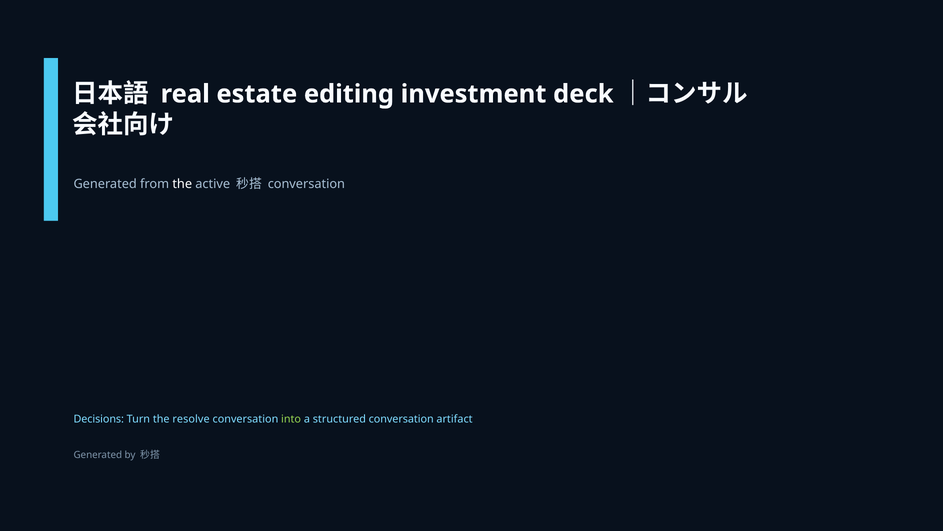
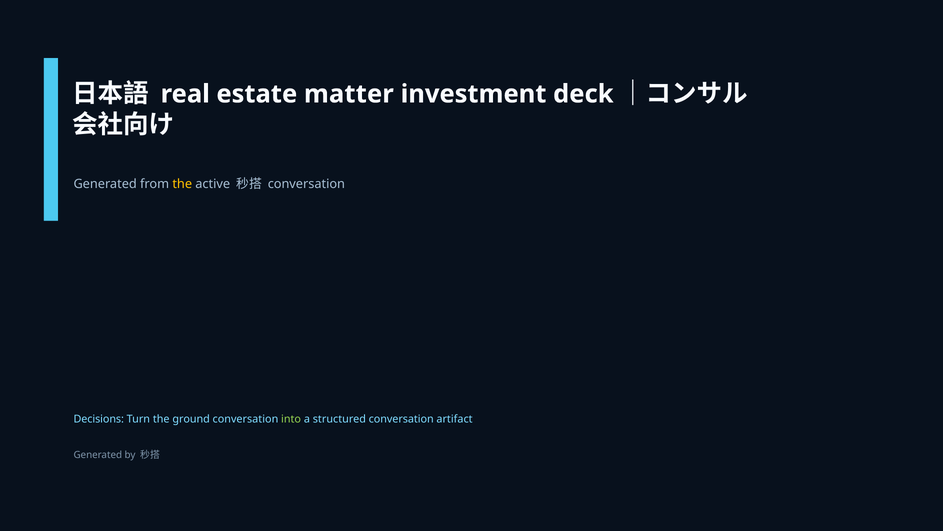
editing: editing -> matter (349, 94)
the colour: white -> yellow (182, 184)
resolve: resolve -> ground (191, 419)
